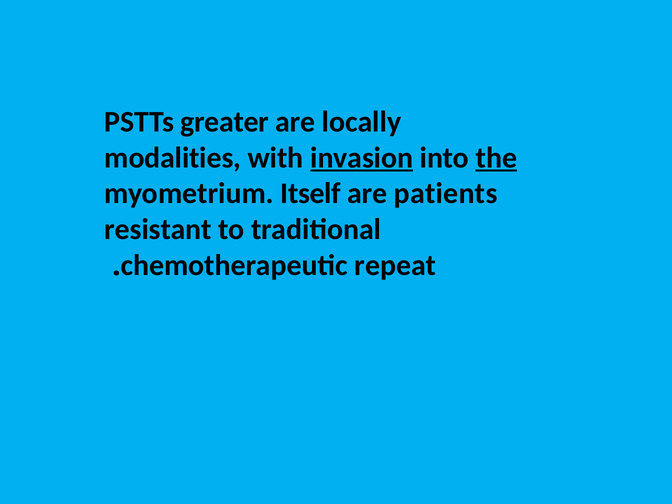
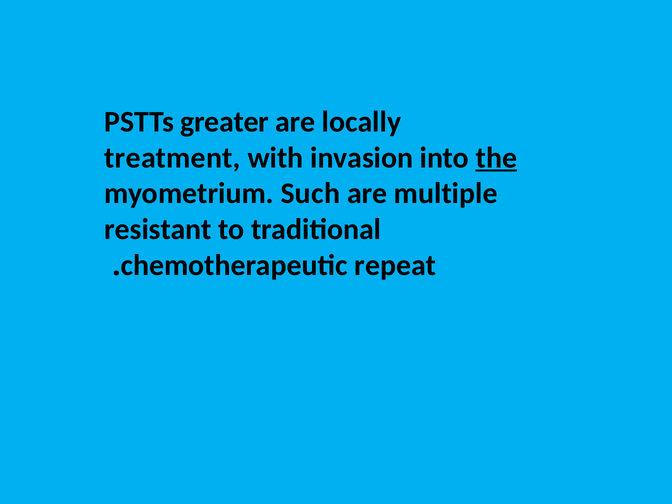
modalities: modalities -> treatment (173, 158)
invasion underline: present -> none (362, 158)
Itself: Itself -> Such (310, 194)
patients: patients -> multiple (446, 194)
